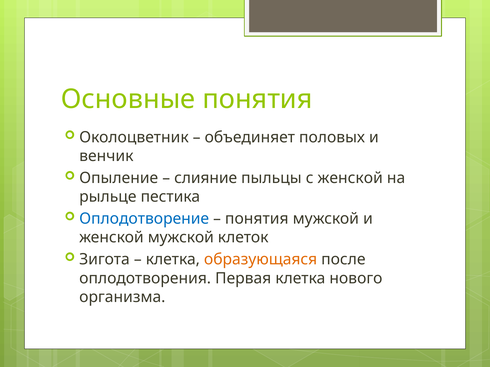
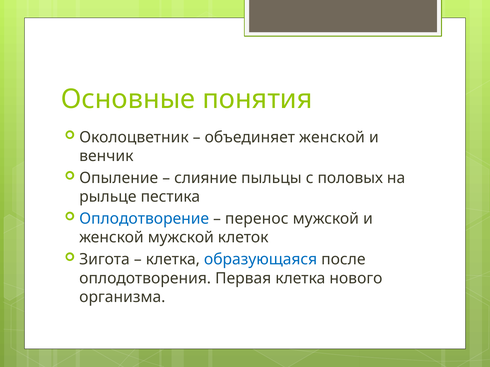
объединяет половых: половых -> женской (332, 137)
с женской: женской -> половых (350, 178)
понятия: понятия -> перенос (257, 219)
образующаяся colour: orange -> blue (261, 260)
